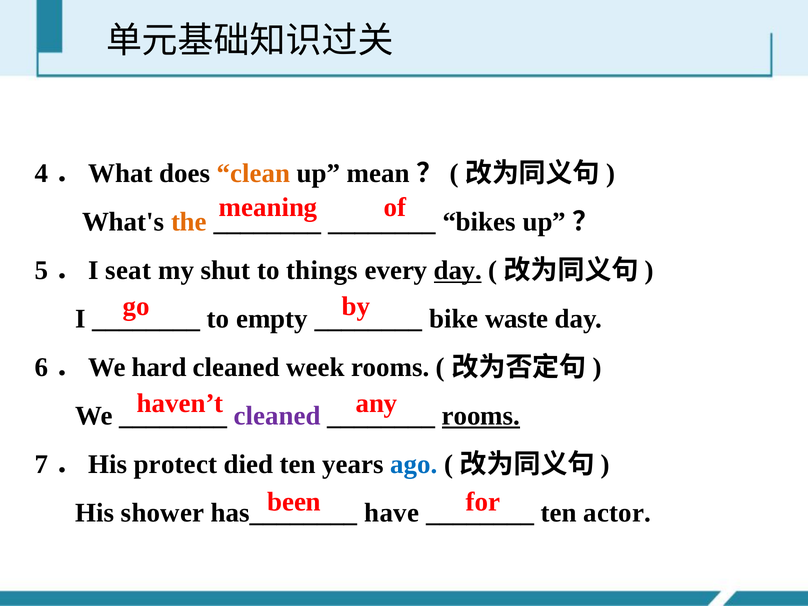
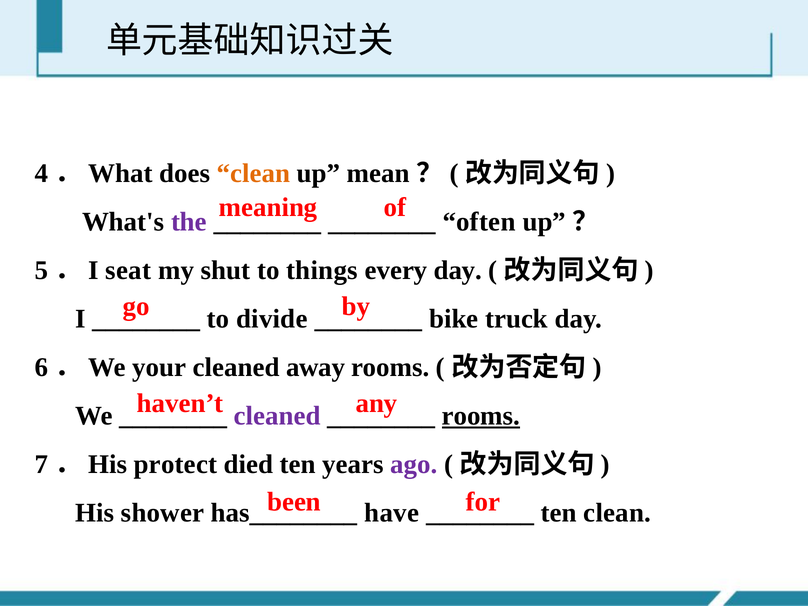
the colour: orange -> purple (189, 222)
bikes: bikes -> often (479, 222)
day underline: present -> none (458, 271)
empty: empty -> divide (272, 319)
waste: waste -> truck (517, 319)
hard: hard -> your (159, 367)
week: week -> away (316, 367)
ago colour: blue -> purple (414, 464)
ten actor: actor -> clean (617, 513)
